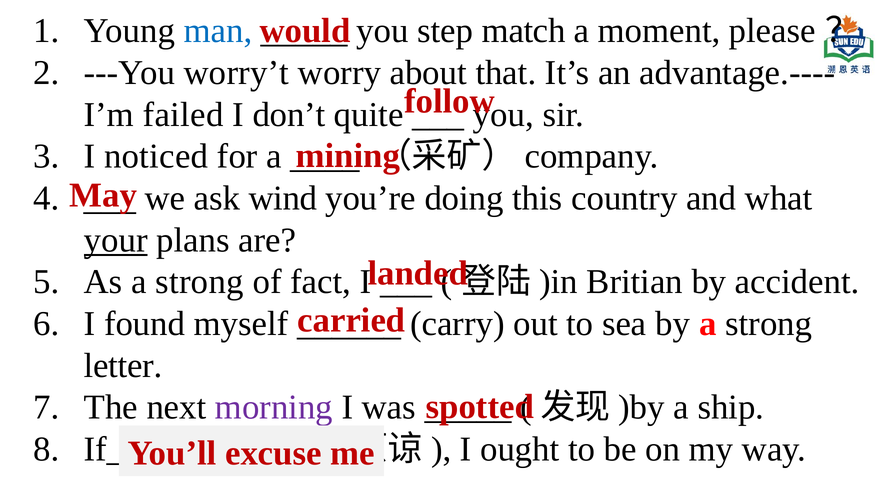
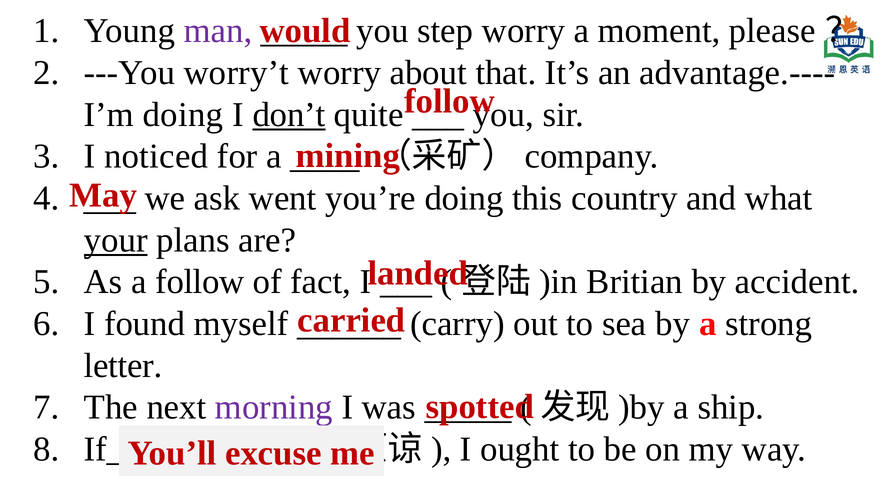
man colour: blue -> purple (218, 31)
step match: match -> worry (523, 31)
I’m failed: failed -> doing (183, 115)
don’t underline: none -> present (289, 115)
wind: wind -> went (283, 198)
As a strong: strong -> follow (200, 282)
